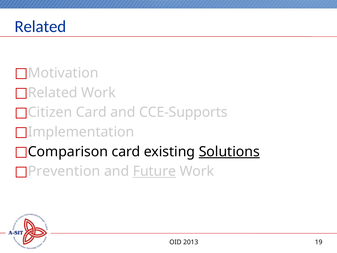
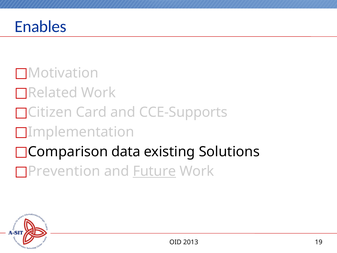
Related: Related -> Enables (41, 26)
Comparison card: card -> data (126, 152)
Solutions underline: present -> none (229, 152)
